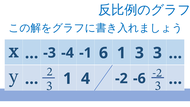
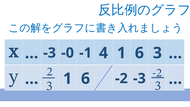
-4: -4 -> -0 (68, 53)
6: 6 -> 4 (103, 53)
3: 3 -> 6 (139, 53)
4: 4 -> 6 (86, 79)
-2 -6: -6 -> -3 (139, 78)
